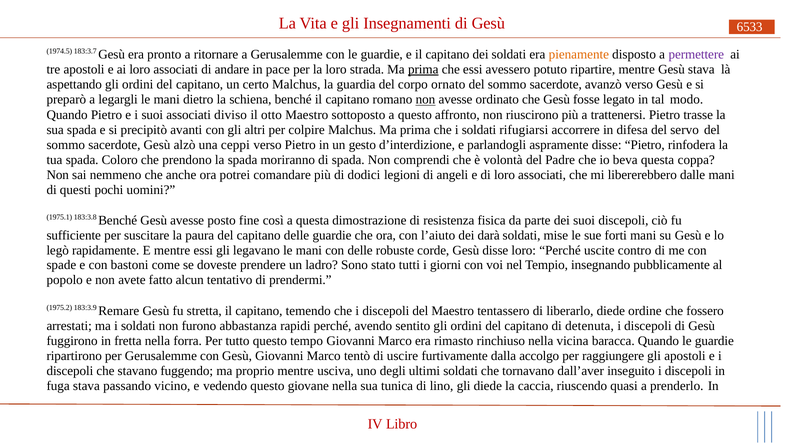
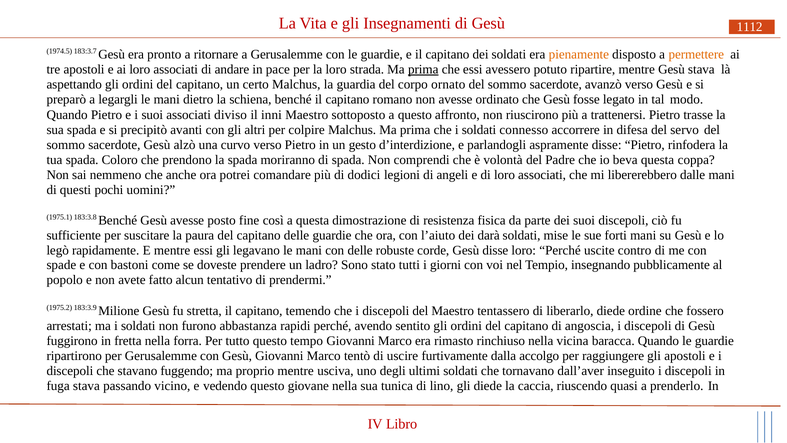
6533: 6533 -> 1112 (750, 27)
permettere colour: purple -> orange (696, 54)
non underline: present -> none (425, 100)
otto: otto -> inni (271, 115)
rifugiarsi: rifugiarsi -> connesso (524, 130)
ceppi: ceppi -> curvo (236, 145)
Remare: Remare -> Milione (119, 311)
detenuta: detenuta -> angoscia (590, 326)
